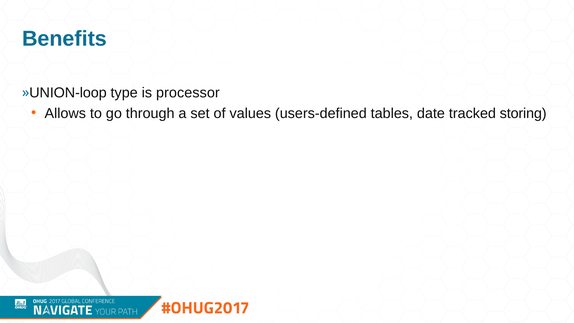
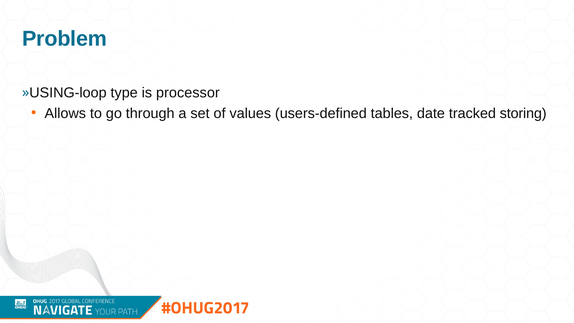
Benefits: Benefits -> Problem (65, 39)
UNION-loop: UNION-loop -> USING-loop (68, 93)
